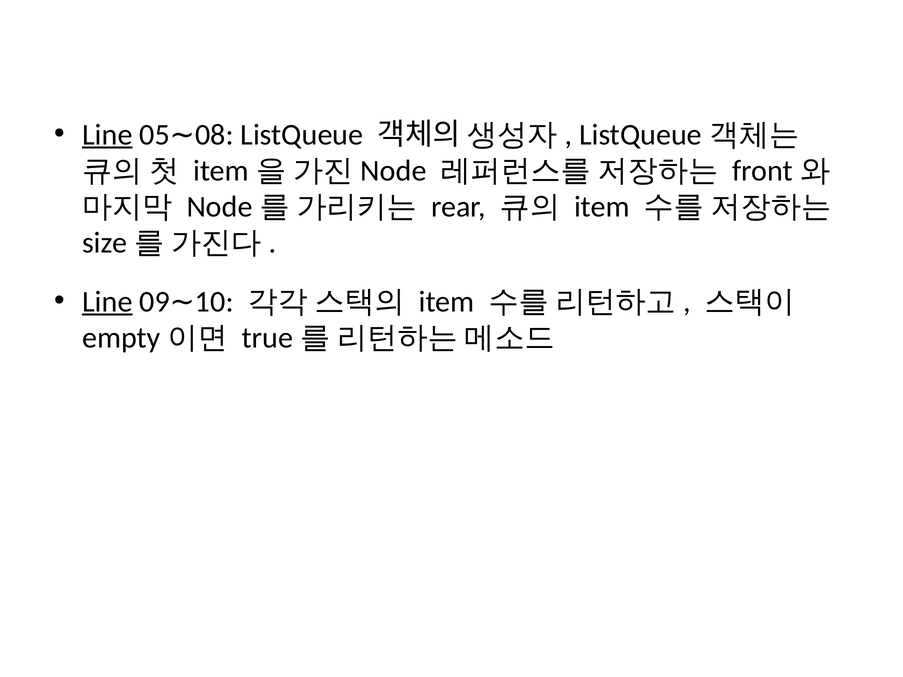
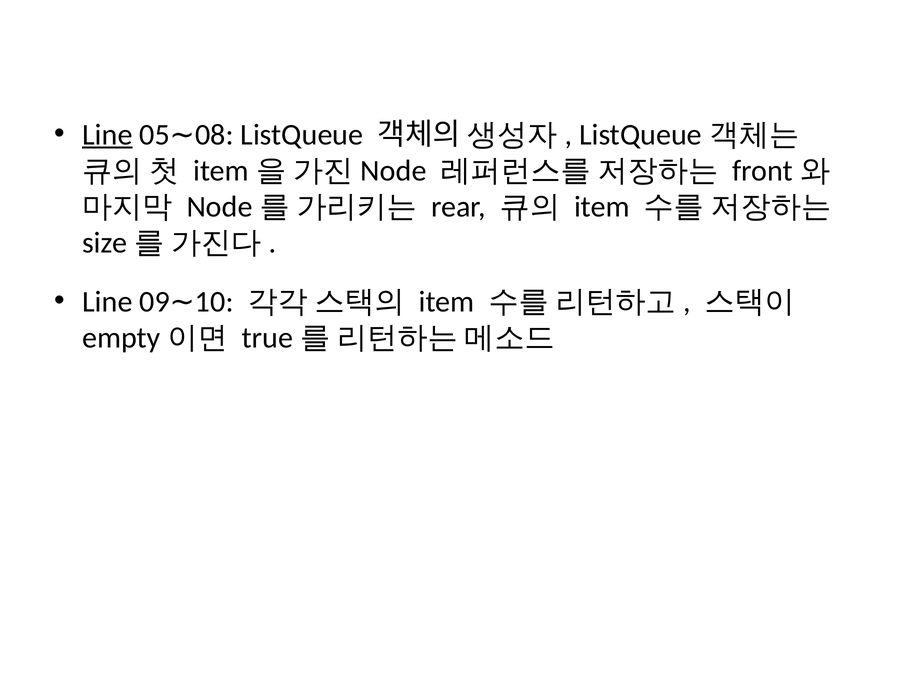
Line underline: present -> none (107, 302)
